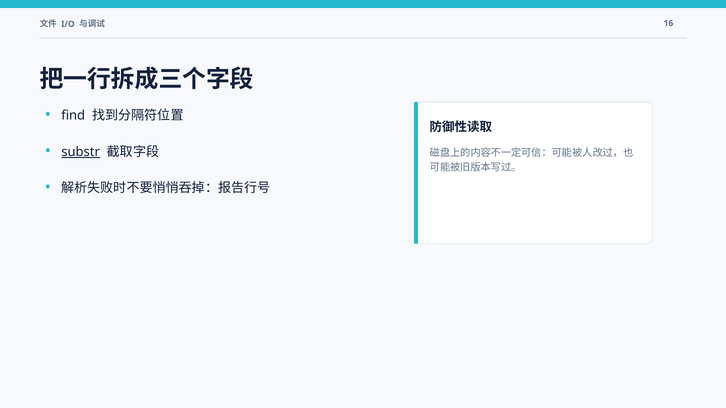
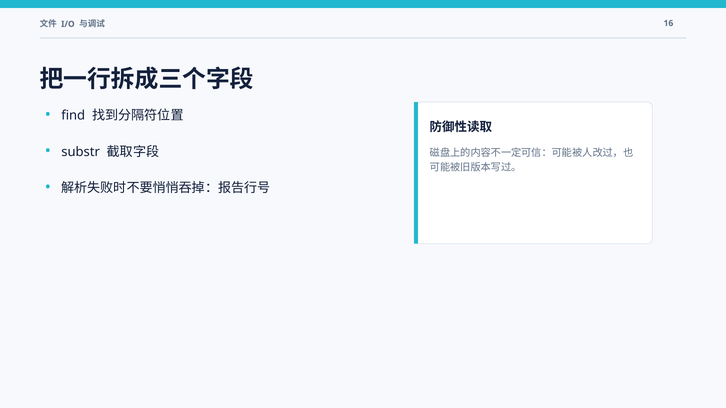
substr underline: present -> none (81, 152)
